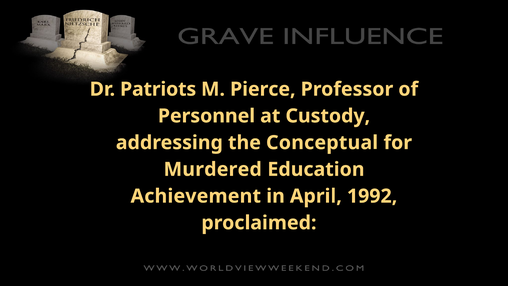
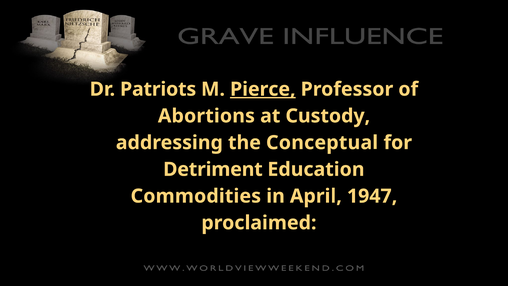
Pierce underline: none -> present (263, 89)
Personnel: Personnel -> Abortions (206, 116)
Murdered: Murdered -> Detriment (213, 169)
Achievement: Achievement -> Commodities (196, 196)
1992: 1992 -> 1947 (372, 196)
